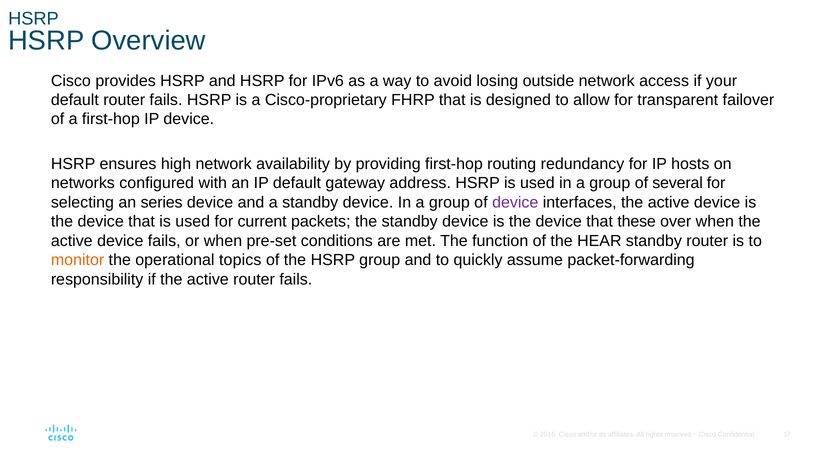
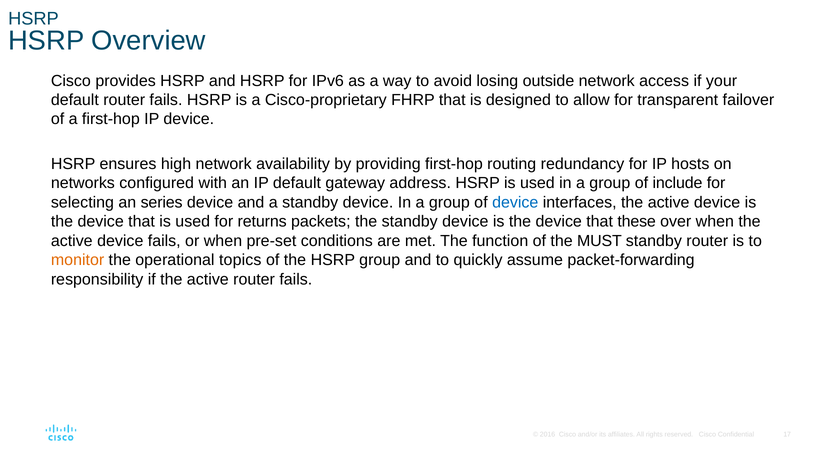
several: several -> include (678, 183)
device colour: purple -> blue (515, 202)
current: current -> returns (262, 221)
HEAR: HEAR -> MUST (599, 241)
